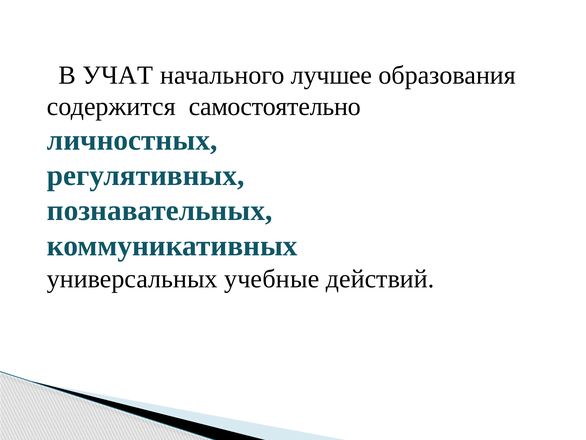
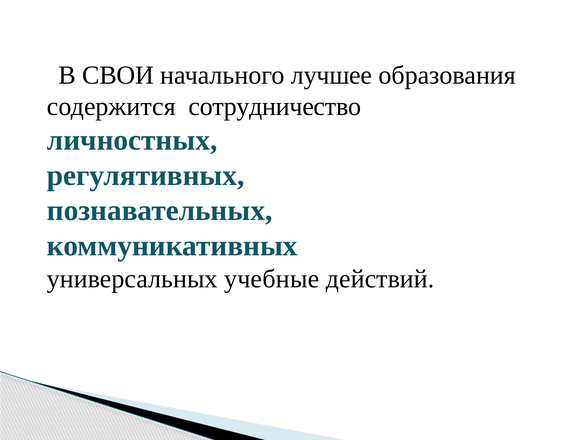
УЧАТ: УЧАТ -> СВОИ (118, 75)
самостоятельно: самостоятельно -> сотрудничество (275, 107)
